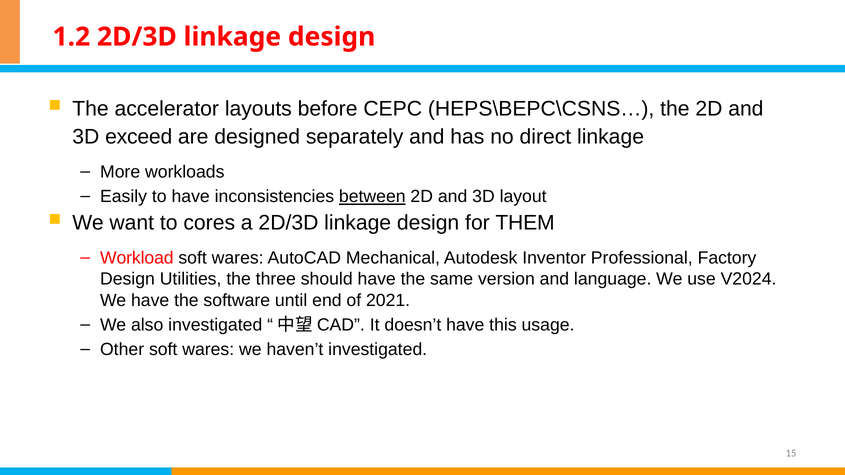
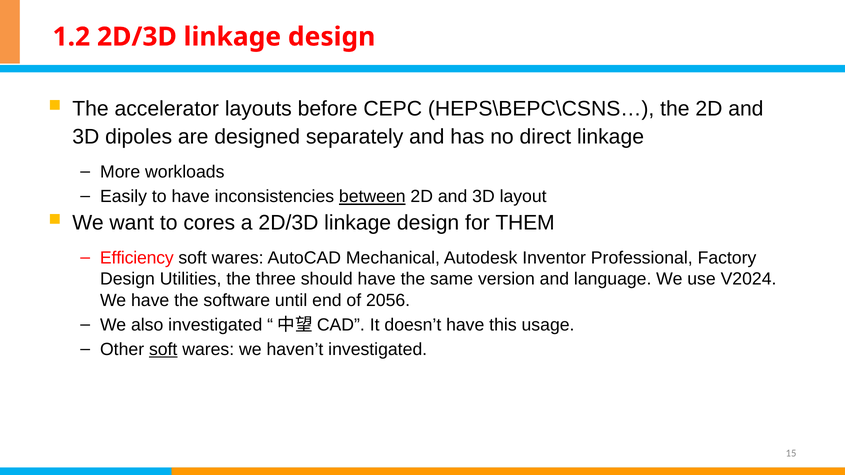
exceed: exceed -> dipoles (139, 137)
Workload: Workload -> Efficiency (137, 258)
2021: 2021 -> 2056 (388, 300)
soft underline: none -> present (163, 350)
